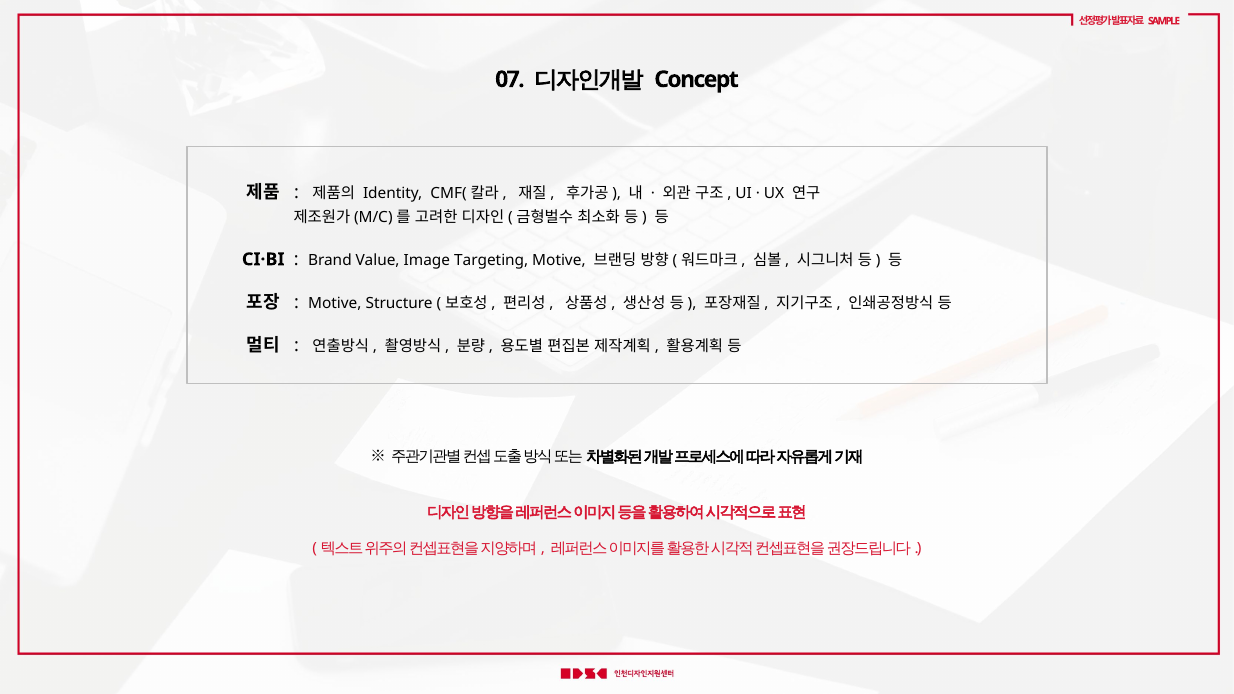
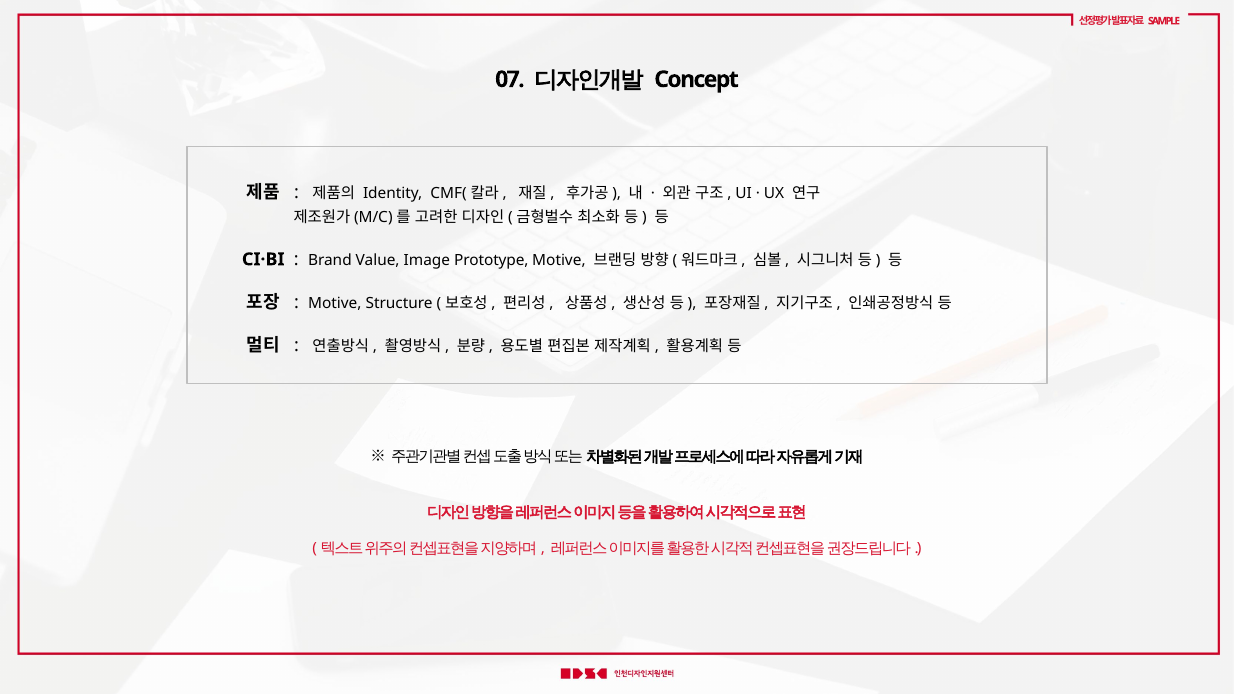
Targeting: Targeting -> Prototype (491, 260)
